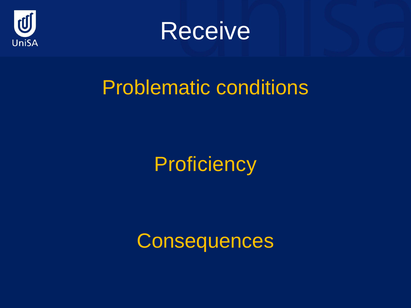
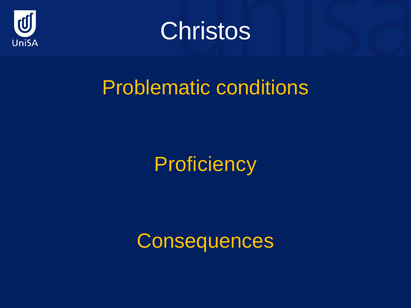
Receive: Receive -> Christos (206, 31)
